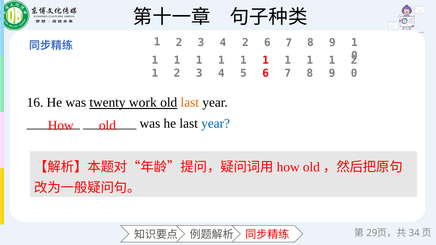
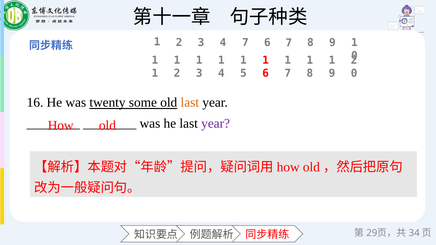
4 2: 2 -> 7 (245, 43)
work: work -> some (143, 103)
year colour: blue -> purple (216, 123)
